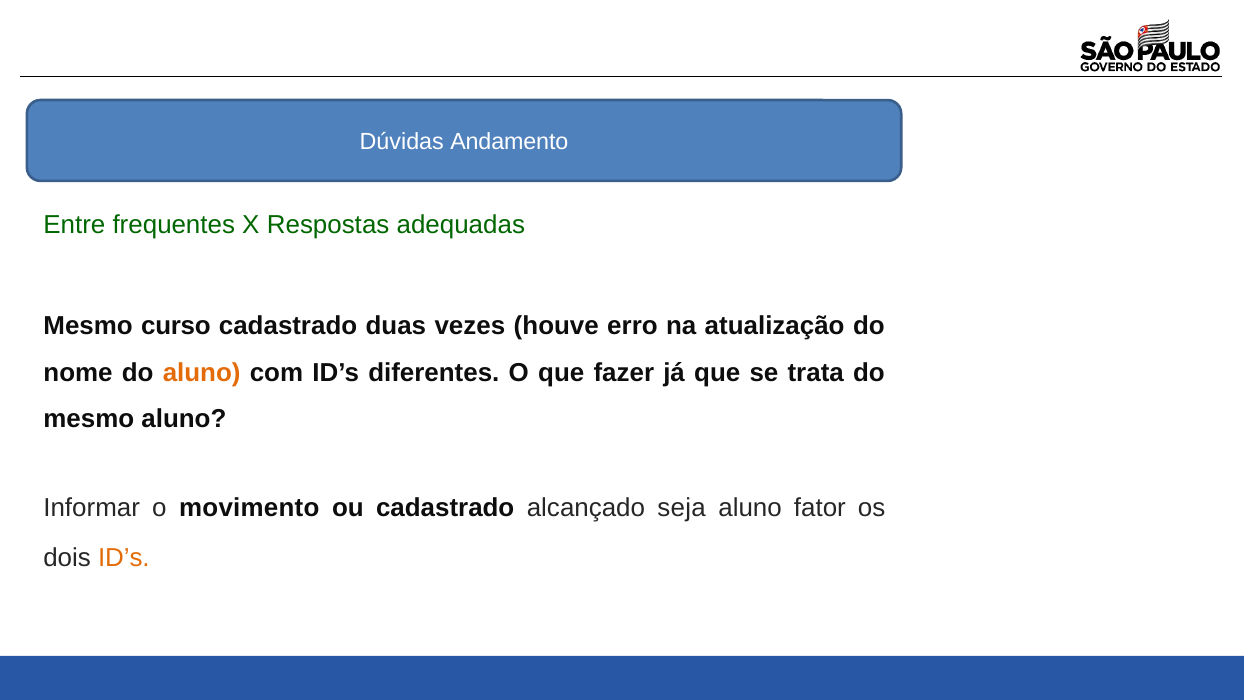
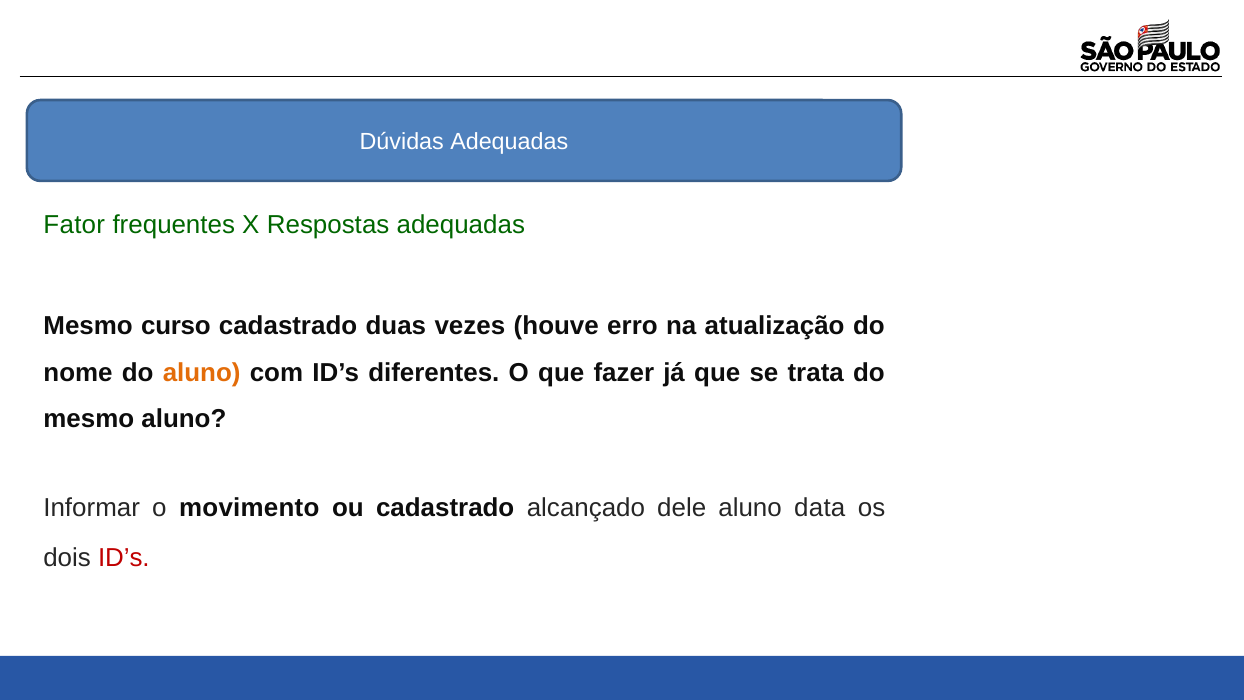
Dúvidas Andamento: Andamento -> Adequadas (509, 142)
Entre: Entre -> Fator (74, 225)
seja: seja -> dele (682, 508)
fator: fator -> data (820, 508)
ID’s colour: orange -> red (124, 558)
